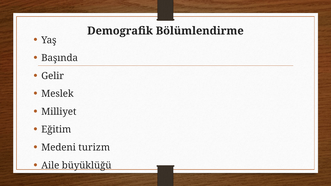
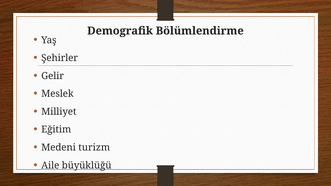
Başında: Başında -> Şehirler (60, 58)
